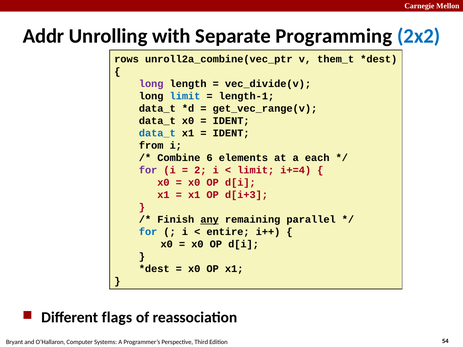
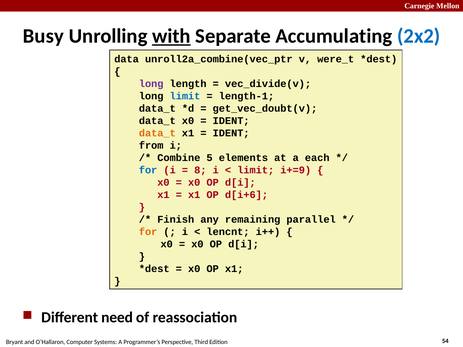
Addr: Addr -> Busy (43, 36)
with underline: none -> present (171, 36)
Programming: Programming -> Accumulating (334, 36)
rows: rows -> data (127, 59)
them_t: them_t -> were_t (336, 59)
get_vec_range(v: get_vec_range(v -> get_vec_doubt(v (265, 109)
data_t colour: blue -> orange (157, 133)
6: 6 -> 5 (210, 158)
for colour: purple -> blue (148, 170)
2: 2 -> 8 (200, 170)
i+=4: i+=4 -> i+=9 (296, 170)
d[i+3: d[i+3 -> d[i+6 (246, 195)
any underline: present -> none (210, 220)
for colour: blue -> orange (148, 232)
entire: entire -> lencnt (228, 232)
flags: flags -> need (117, 317)
